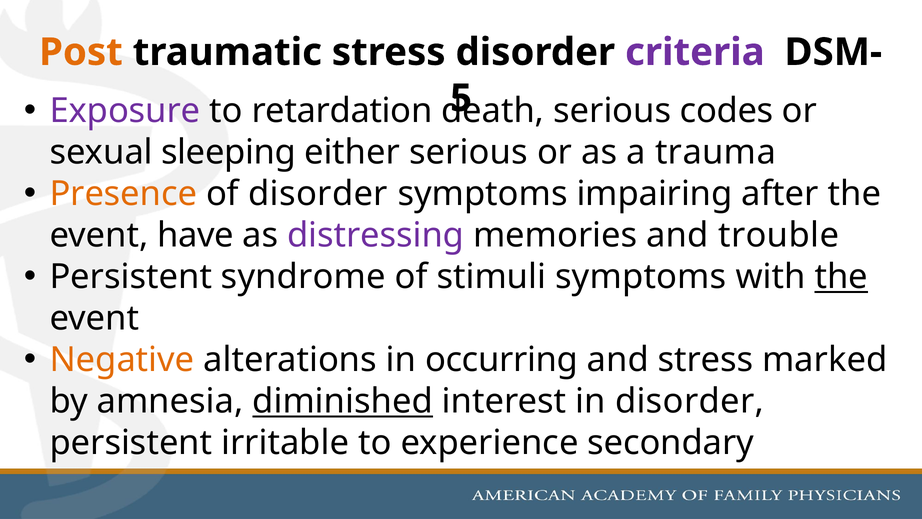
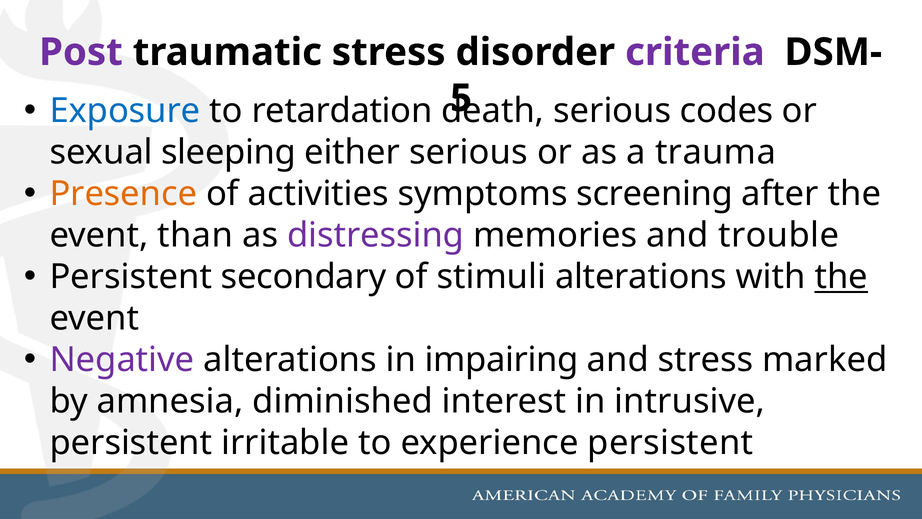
Post colour: orange -> purple (81, 52)
Exposure colour: purple -> blue (125, 111)
of disorder: disorder -> activities (318, 194)
impairing: impairing -> screening (655, 194)
have: have -> than (195, 235)
syndrome: syndrome -> secondary (304, 277)
stimuli symptoms: symptoms -> alterations (641, 277)
Negative colour: orange -> purple (122, 360)
occurring: occurring -> impairing (502, 360)
diminished underline: present -> none (343, 401)
in disorder: disorder -> intrusive (690, 401)
experience secondary: secondary -> persistent (670, 443)
